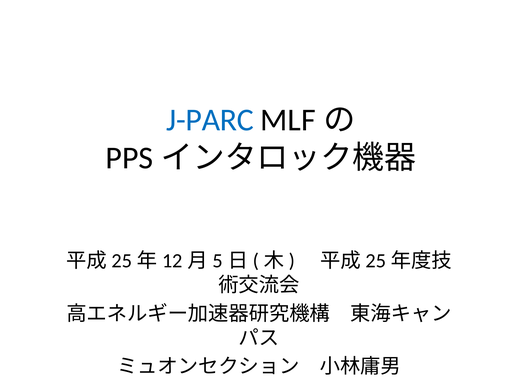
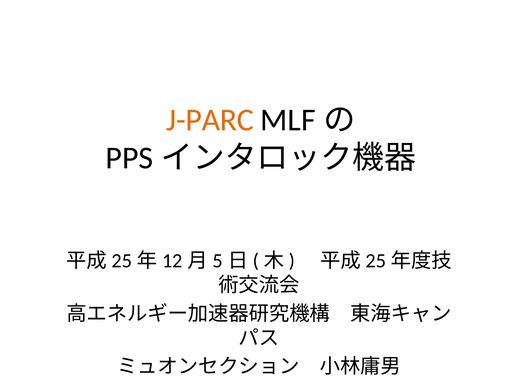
J-PARC colour: blue -> orange (210, 120)
